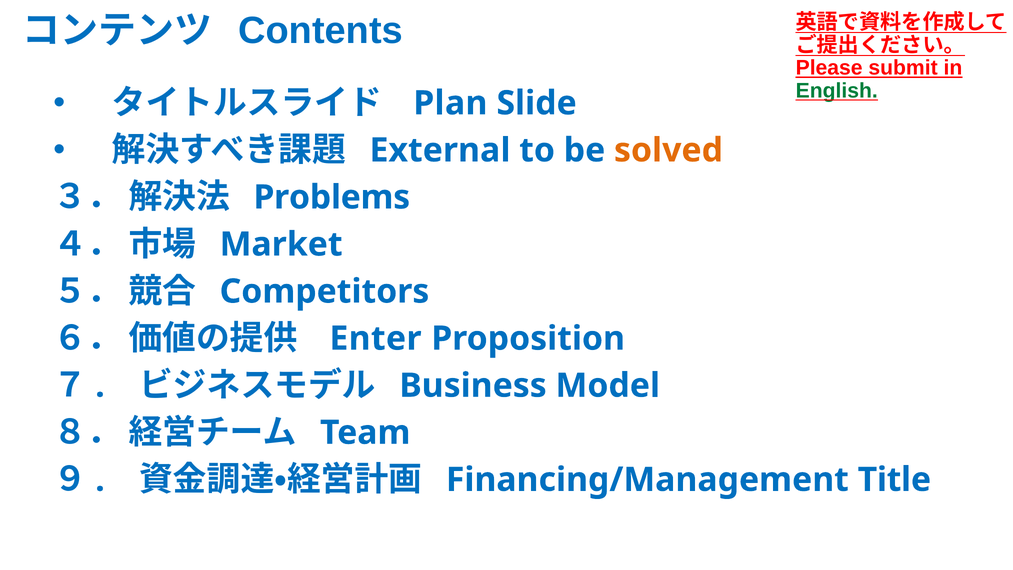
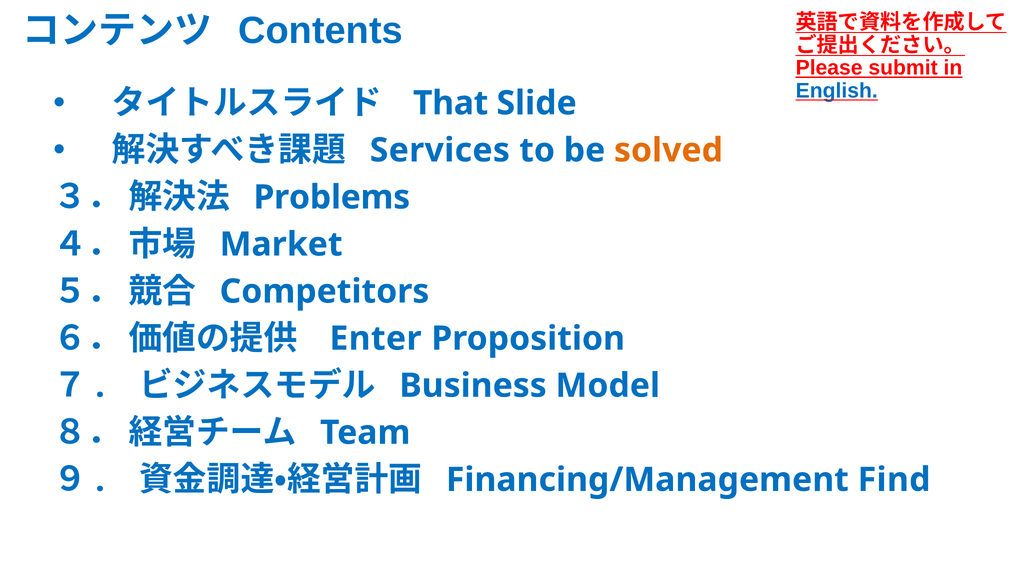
English colour: green -> blue (837, 91)
Plan: Plan -> That (451, 103)
External: External -> Services (440, 150)
Title: Title -> Find (894, 480)
